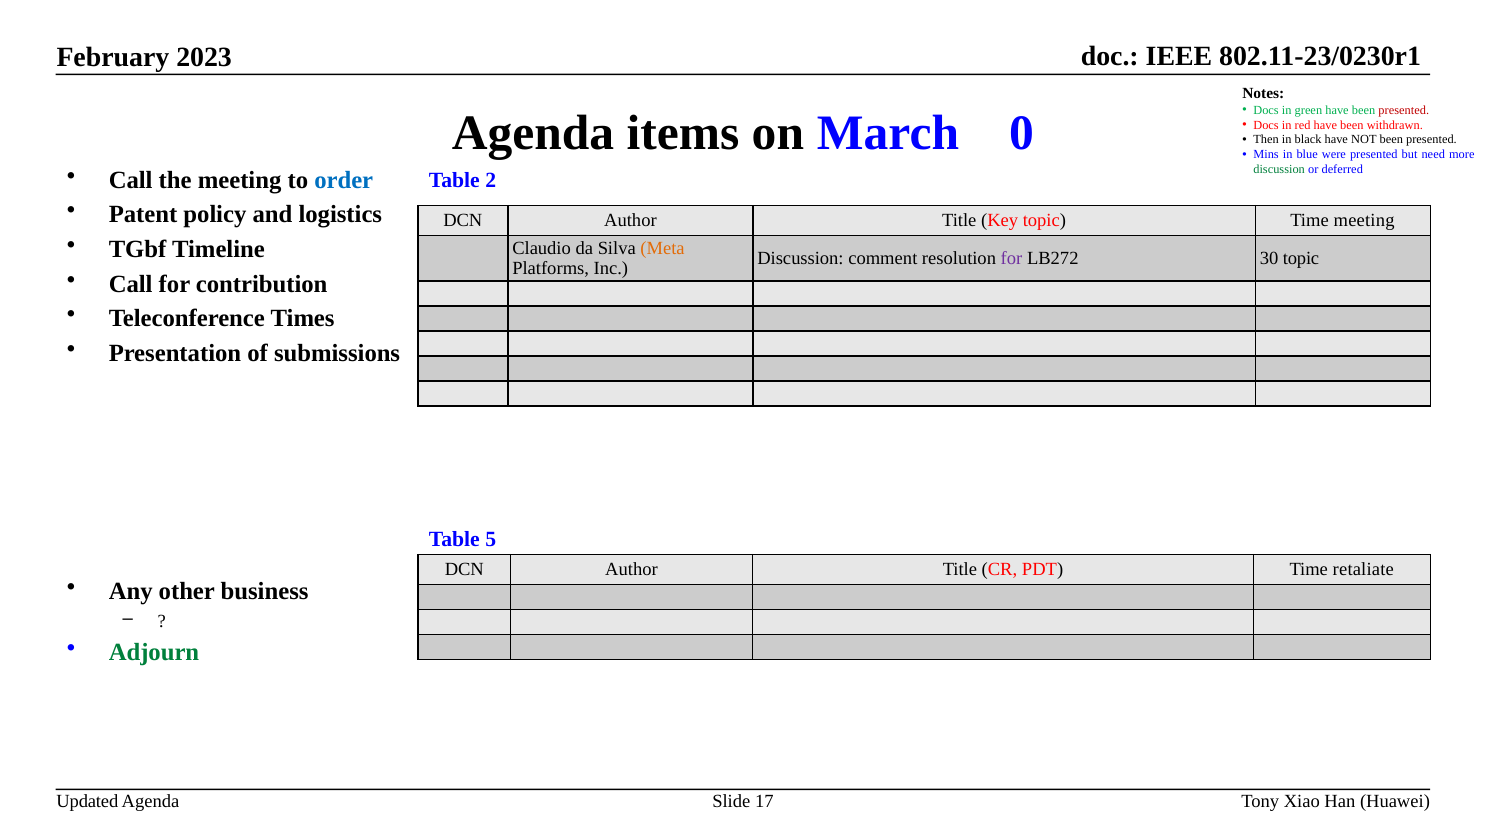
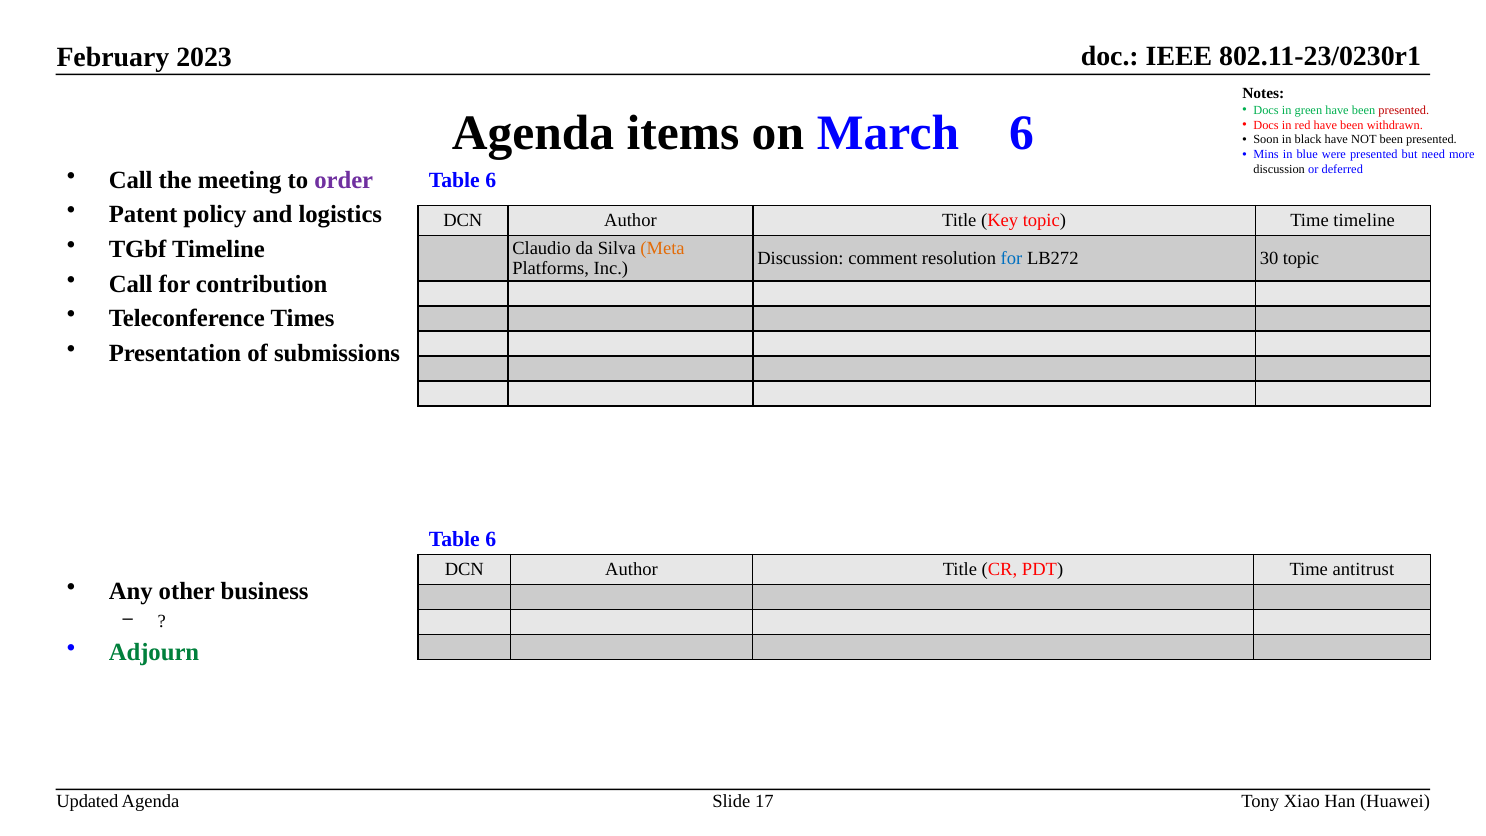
March 0: 0 -> 6 (1022, 133)
Then: Then -> Soon (1266, 140)
discussion colour: green -> black (1279, 169)
order colour: blue -> purple (344, 180)
2: 2 -> 6 (491, 180)
Time meeting: meeting -> timeline (1364, 221)
for colour: purple -> blue (1012, 258)
5: 5 -> 6 (491, 539)
retaliate: retaliate -> antitrust (1363, 569)
